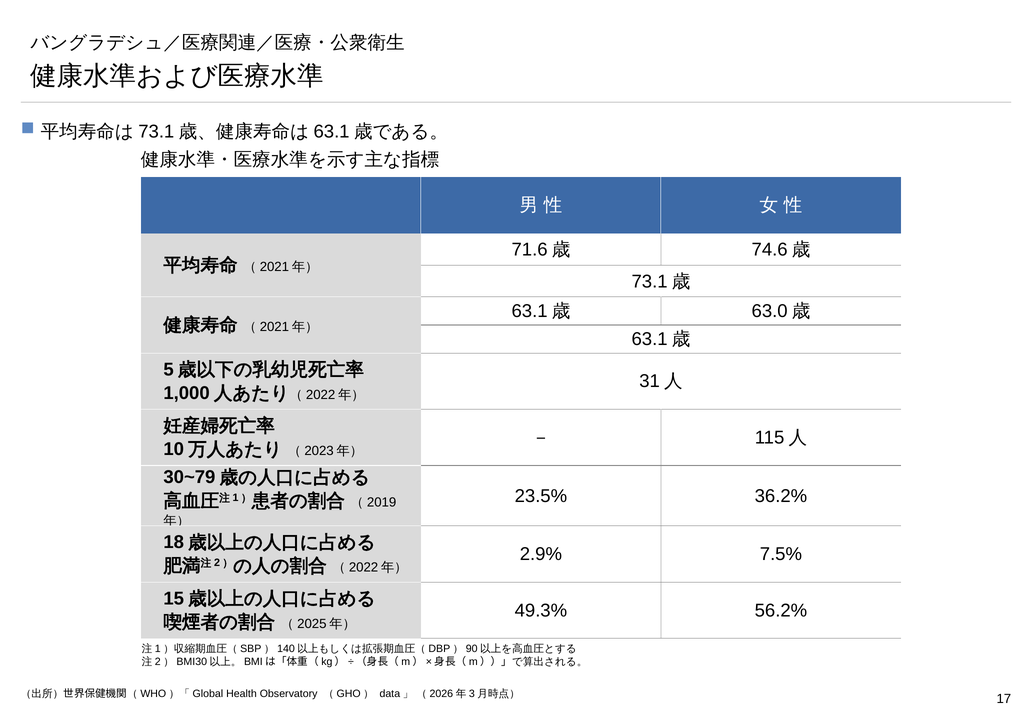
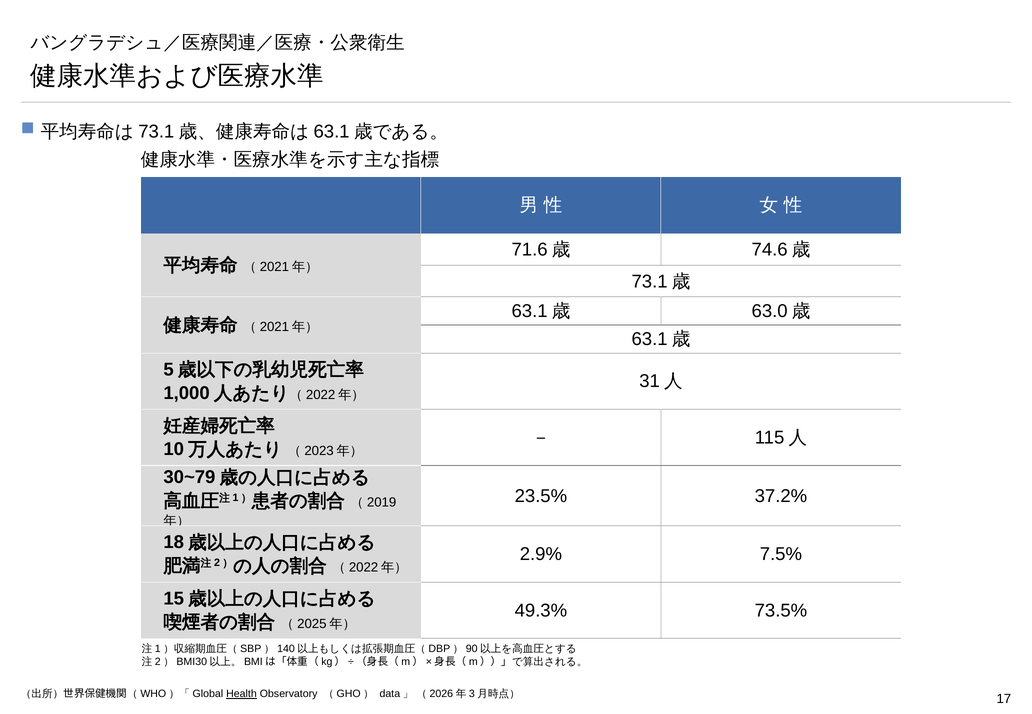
36.2%: 36.2% -> 37.2% (781, 496)
56.2%: 56.2% -> 73.5% (781, 611)
Health underline: none -> present (241, 694)
